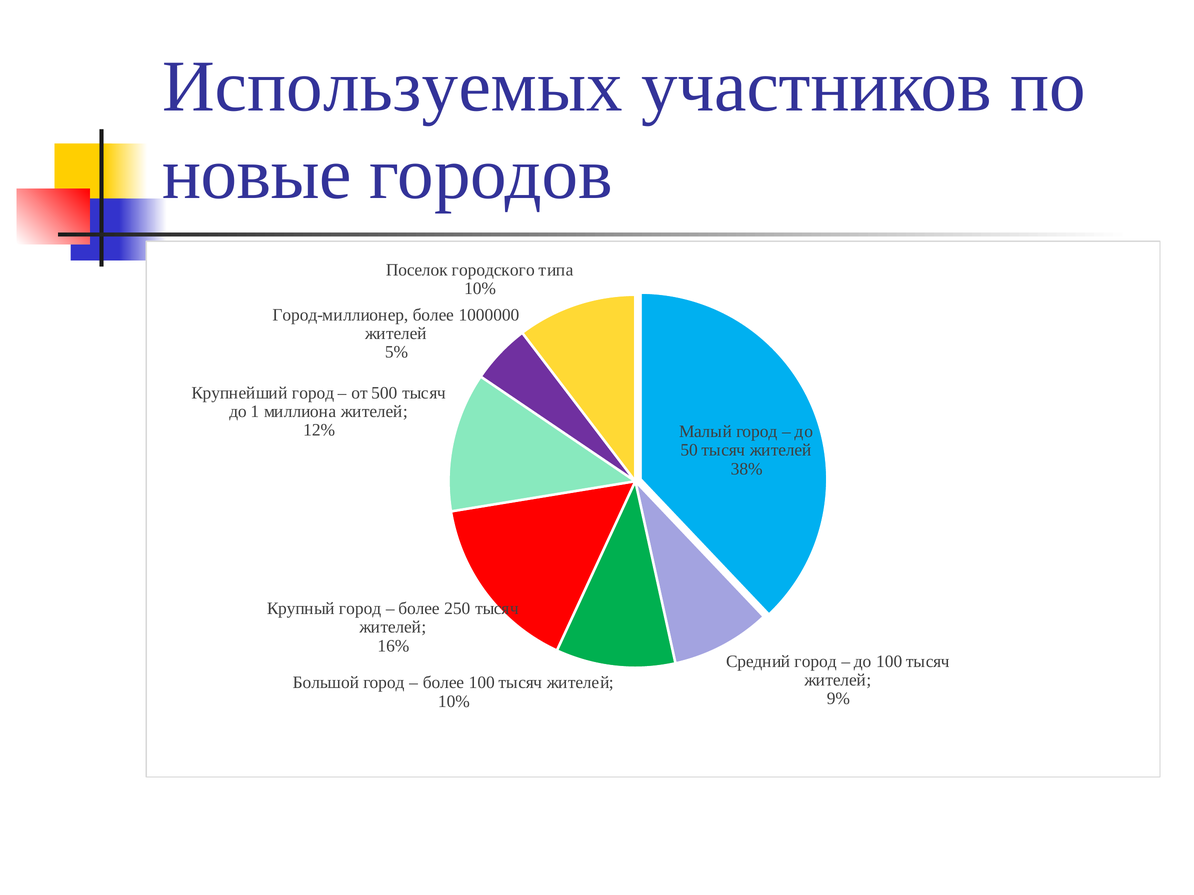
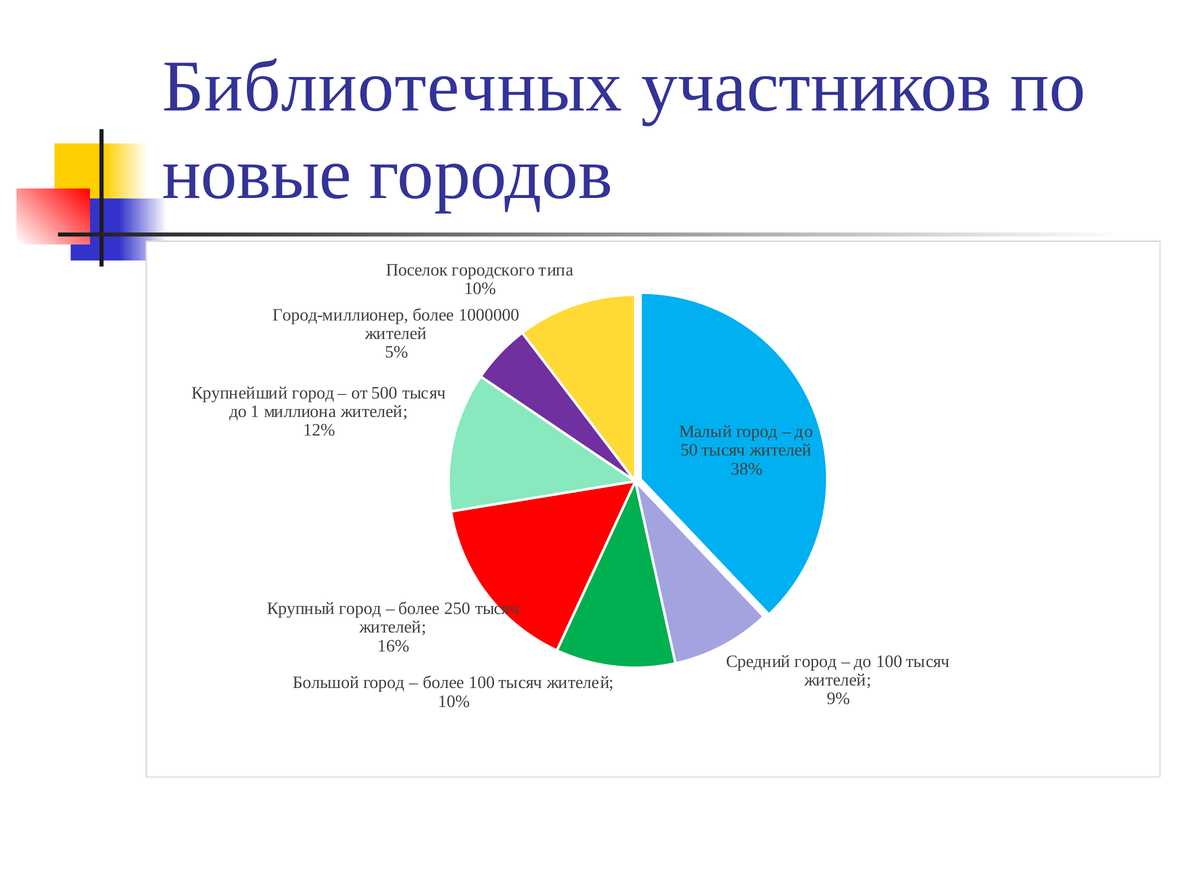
Используемых: Используемых -> Библиотечных (392, 87)
